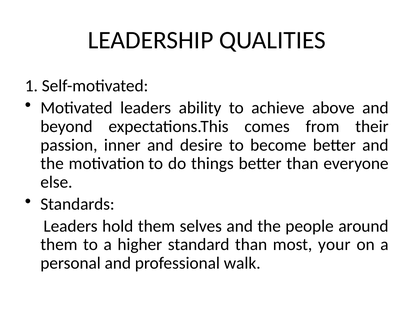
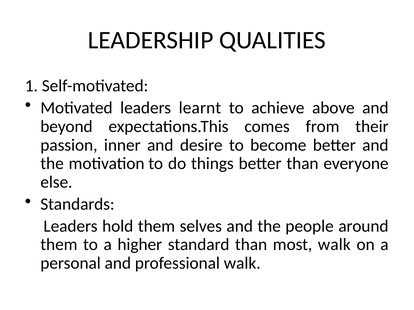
ability: ability -> learnt (200, 108)
most your: your -> walk (334, 245)
